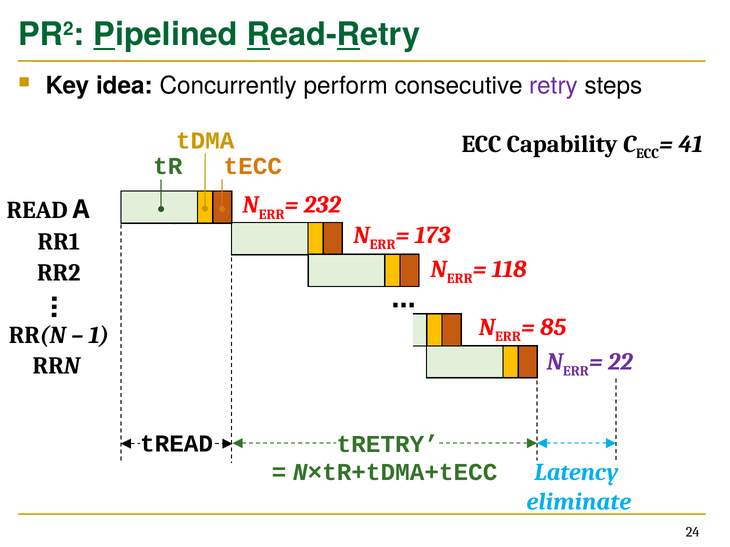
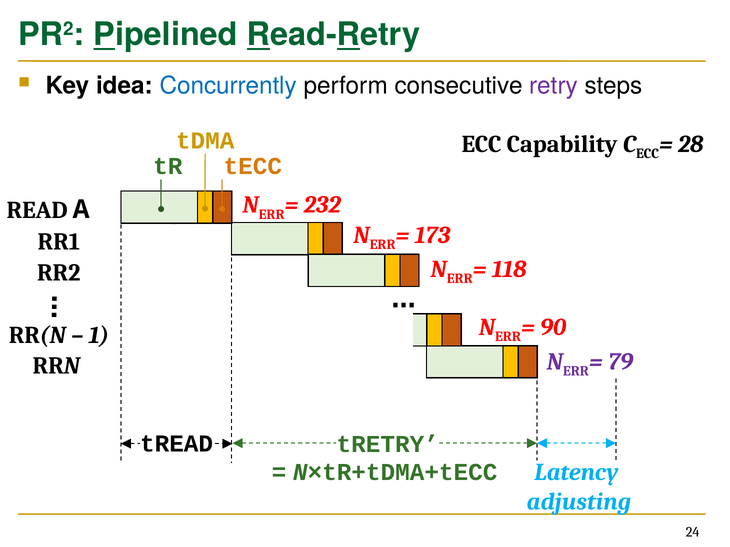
Concurrently colour: black -> blue (228, 86)
41: 41 -> 28 (691, 144)
85: 85 -> 90 (553, 327)
22: 22 -> 79 (621, 362)
eliminate: eliminate -> adjusting (579, 502)
